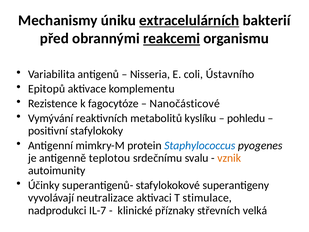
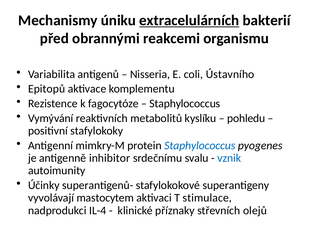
reakcemi underline: present -> none (172, 38)
Nanočásticové: Nanočásticové -> Staphylococcus (185, 103)
teplotou: teplotou -> inhibitor (110, 158)
vznik colour: orange -> blue (229, 158)
neutralizace: neutralizace -> mastocytem (105, 198)
IL-7: IL-7 -> IL-4 (98, 210)
velká: velká -> olejů (255, 210)
